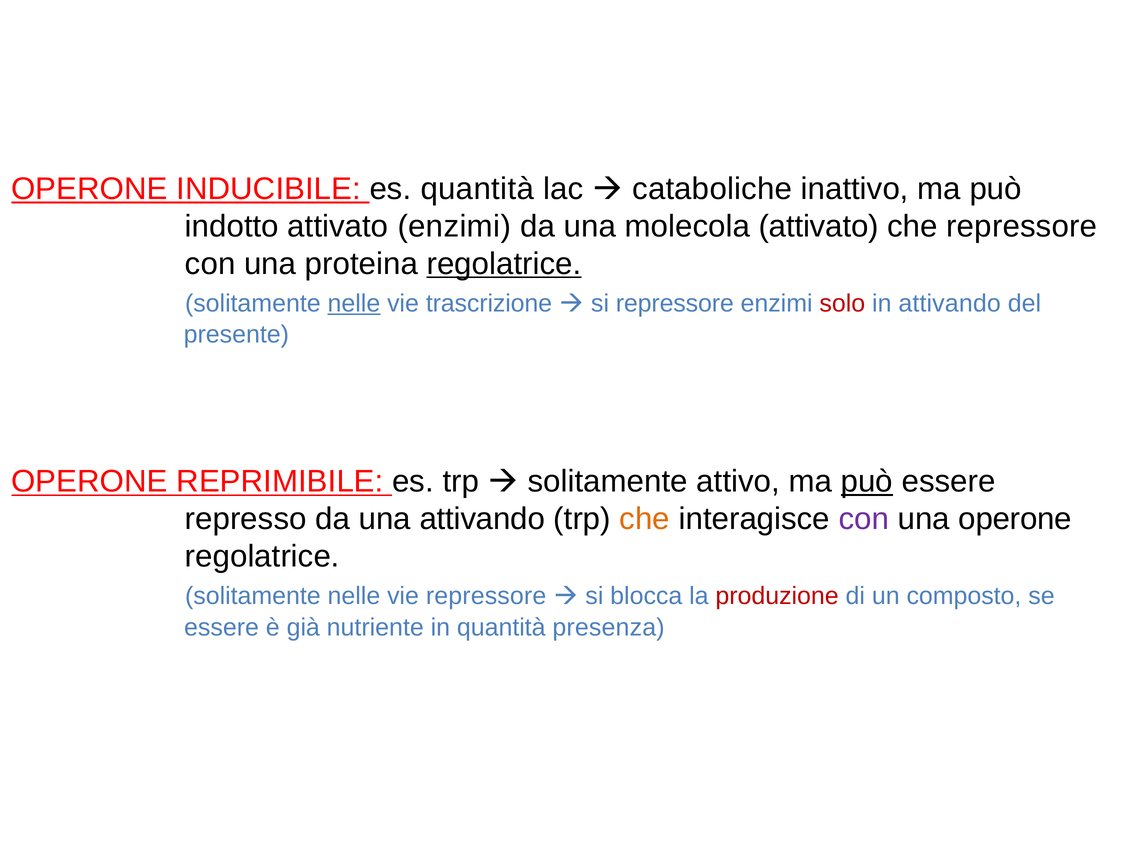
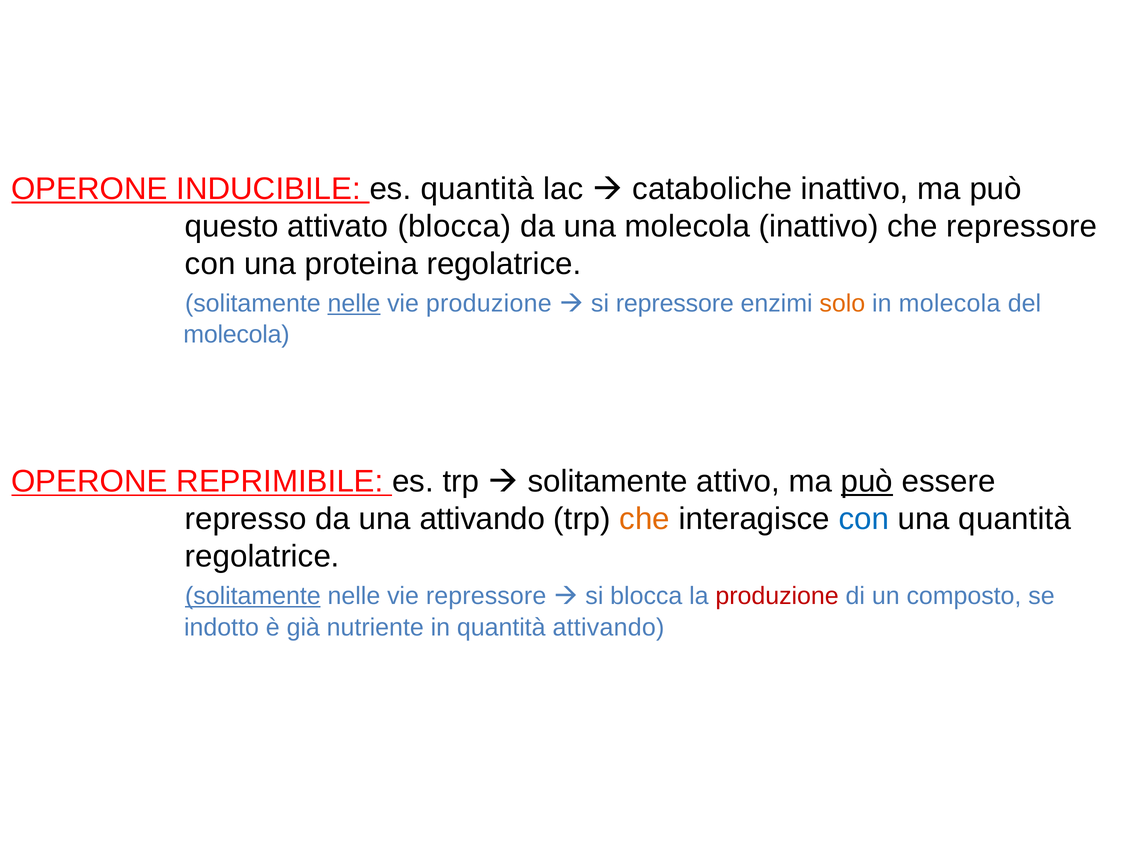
indotto: indotto -> questo (232, 226)
attivato enzimi: enzimi -> blocca (454, 226)
molecola attivato: attivato -> inattivo (819, 226)
regolatrice underline: present -> none (504, 264)
vie trascrizione: trascrizione -> produzione (489, 303)
solo colour: red -> orange (842, 303)
in attivando: attivando -> molecola (950, 303)
presente: presente -> molecola (236, 335)
con colour: purple -> blue (864, 519)
una operone: operone -> quantità (1015, 519)
solitamente underline: none -> present (253, 596)
essere: essere -> indotto (222, 627)
quantità presenza: presenza -> attivando (608, 627)
